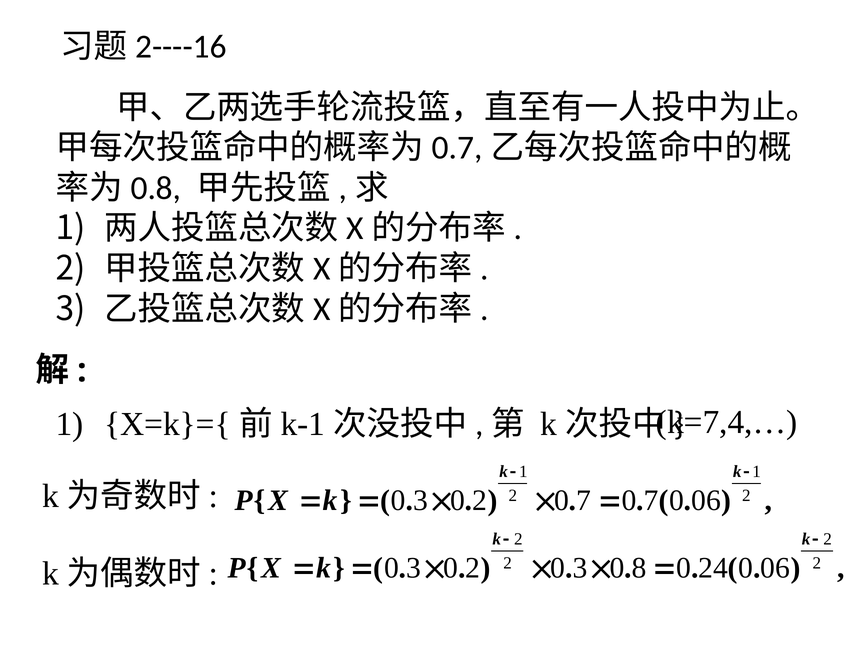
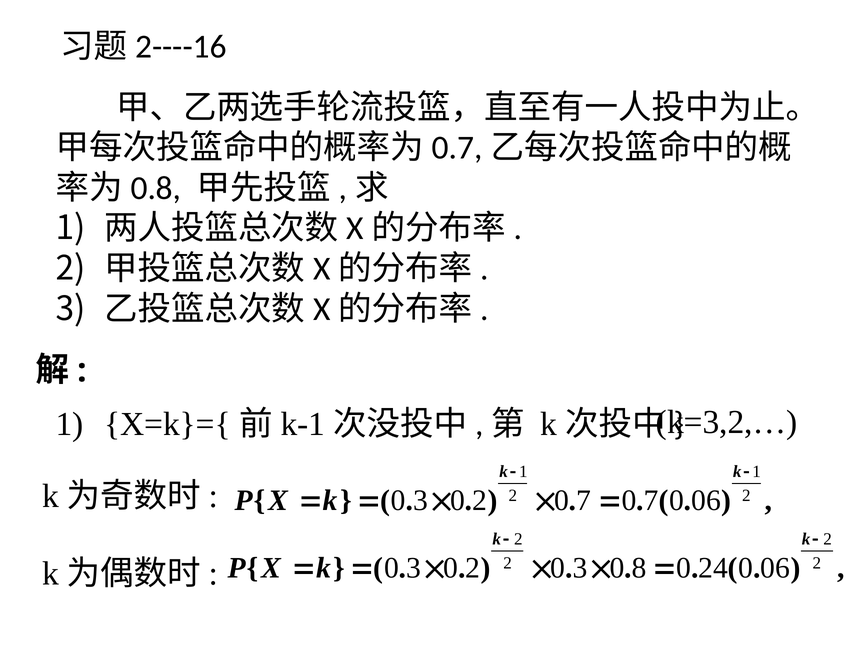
k=7,4,…: k=7,4,… -> k=3,2,… (727, 422)
